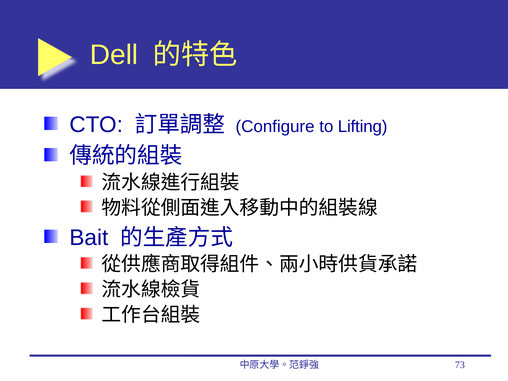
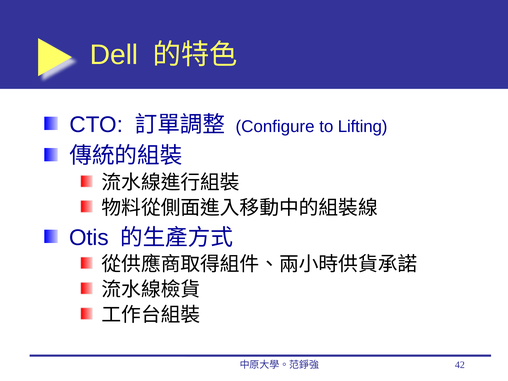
Bait: Bait -> Otis (89, 238)
73: 73 -> 42 (460, 365)
